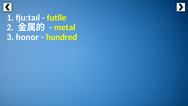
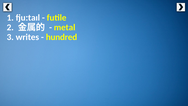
honor: honor -> writes (27, 37)
